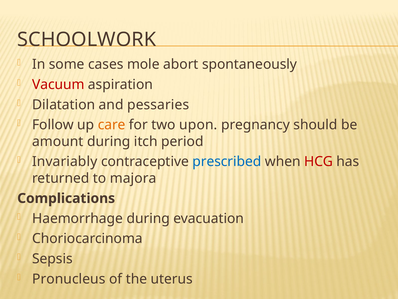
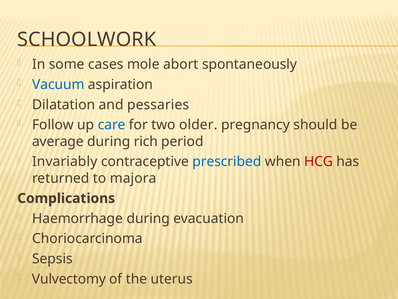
Vacuum colour: red -> blue (58, 84)
care colour: orange -> blue (112, 125)
upon: upon -> older (198, 125)
amount: amount -> average (58, 141)
itch: itch -> rich (146, 141)
Pronucleus: Pronucleus -> Vulvectomy (69, 279)
